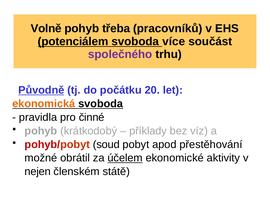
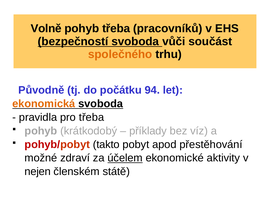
potenciálem: potenciálem -> bezpečností (73, 42)
více: více -> vůči (174, 42)
společného colour: purple -> orange (120, 54)
Původně underline: present -> none (41, 90)
20: 20 -> 94 (152, 90)
pro činné: činné -> třeba (92, 118)
soud: soud -> takto (106, 145)
obrátil: obrátil -> zdraví (75, 158)
